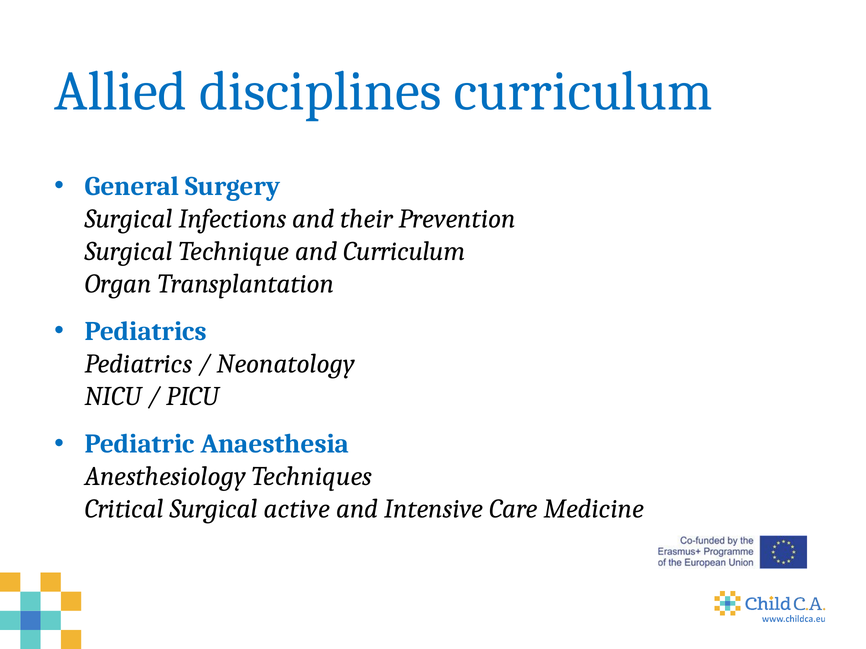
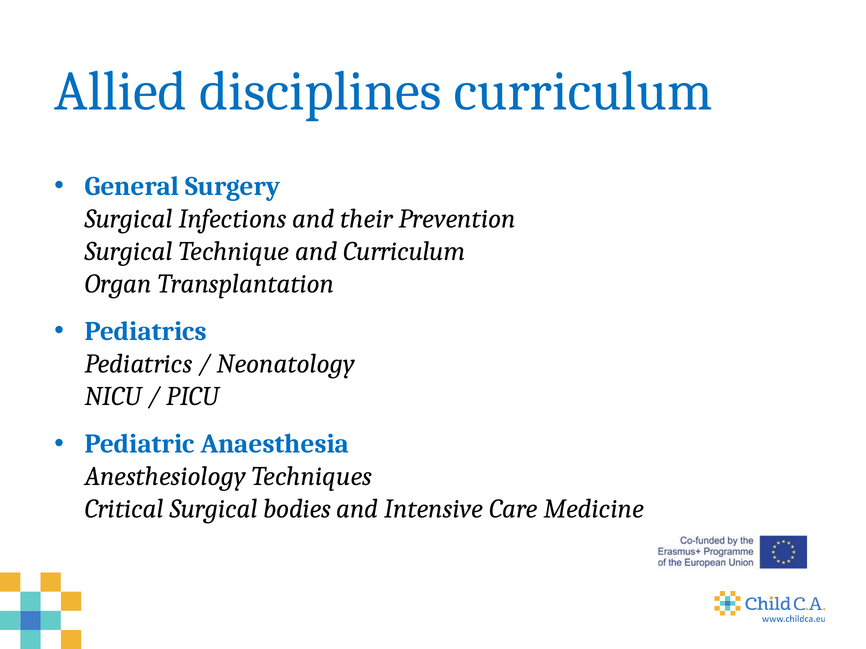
active: active -> bodies (297, 509)
